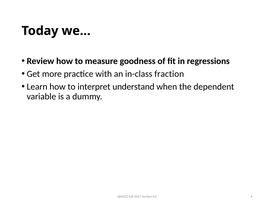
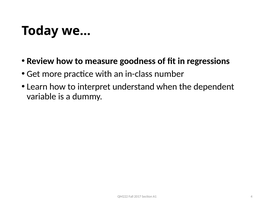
fraction: fraction -> number (169, 74)
